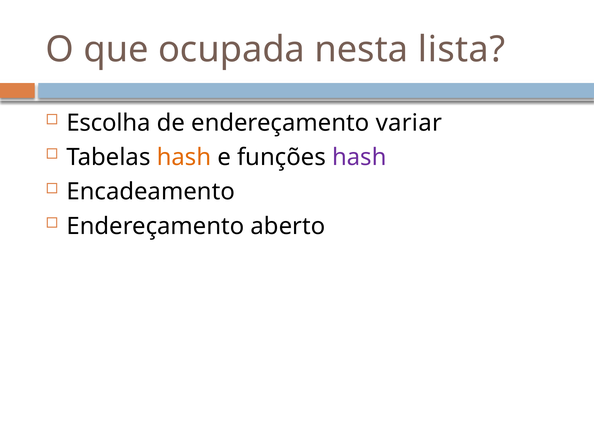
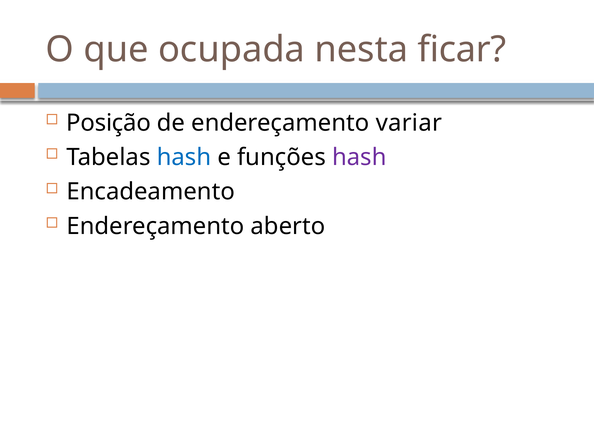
lista: lista -> ficar (462, 50)
Escolha: Escolha -> Posição (109, 123)
hash colour: orange -> blue (184, 157)
